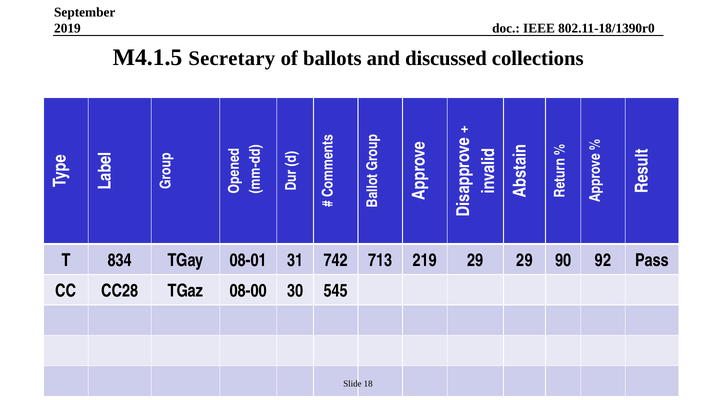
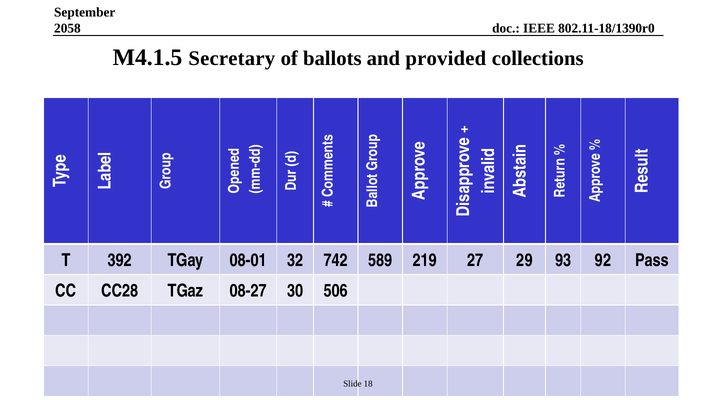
2019: 2019 -> 2058 (67, 28)
discussed: discussed -> provided (446, 58)
834: 834 -> 392 (120, 260)
31: 31 -> 32 (295, 260)
713: 713 -> 589 (380, 260)
219 29: 29 -> 27 (475, 260)
90: 90 -> 93 (563, 260)
08-00: 08-00 -> 08-27 (248, 291)
545: 545 -> 506 (336, 291)
